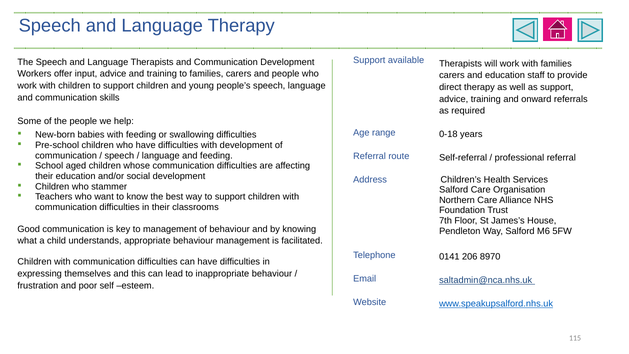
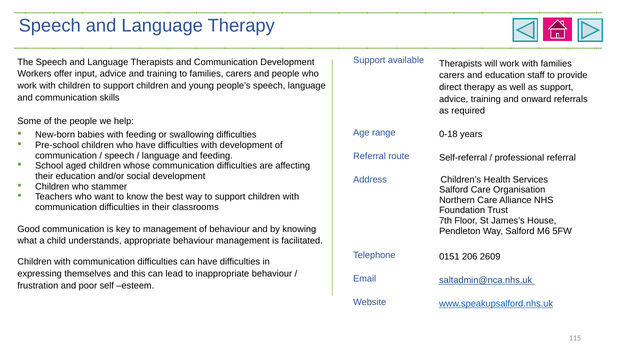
0141: 0141 -> 0151 (449, 257)
8970: 8970 -> 2609 (490, 257)
